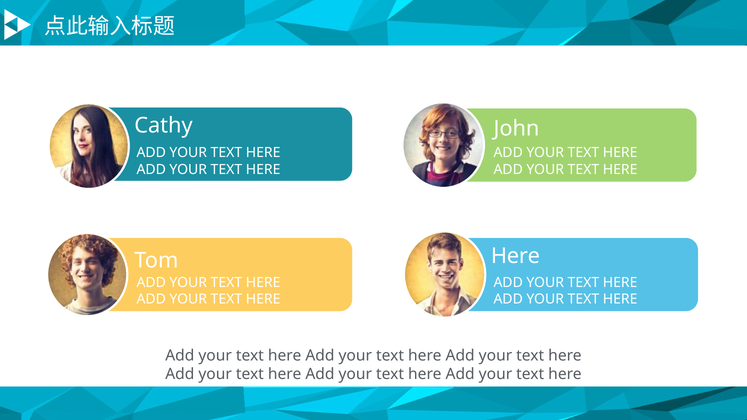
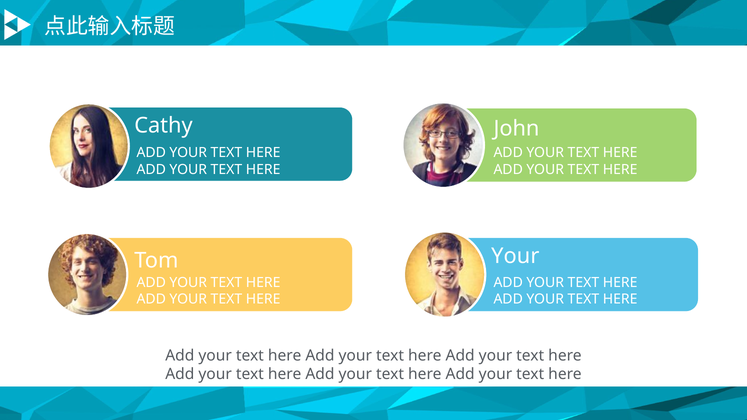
Here: Here -> Your (515, 256)
